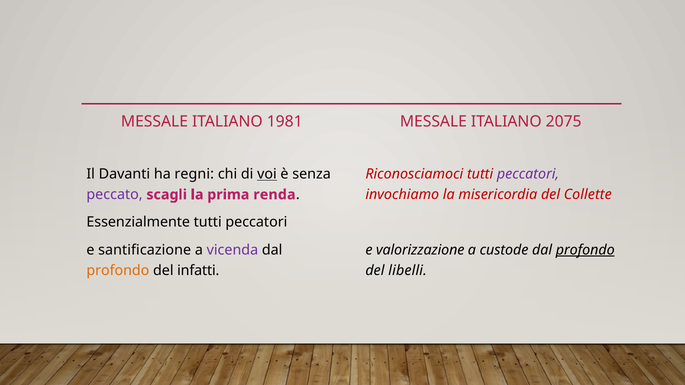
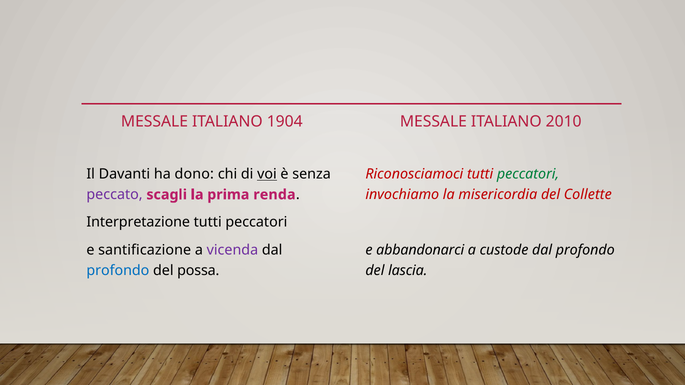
1981: 1981 -> 1904 (285, 122)
2075: 2075 -> 2010 (564, 122)
peccatori colour: purple -> green (528, 174)
regni: regni -> dono (194, 174)
Essenzialmente: Essenzialmente -> Interpretazione (138, 222)
valorizzazione: valorizzazione -> abbandonarci (420, 250)
profondo underline: present -> none (585, 250)
libelli: libelli -> lascia (408, 271)
profondo colour: orange -> blue (118, 271)
infatti: infatti -> possa (198, 271)
